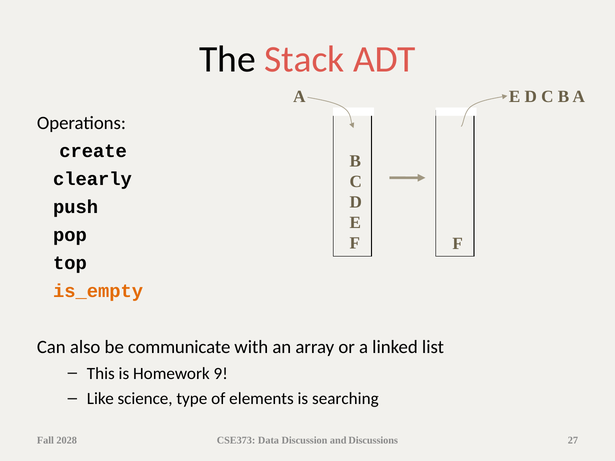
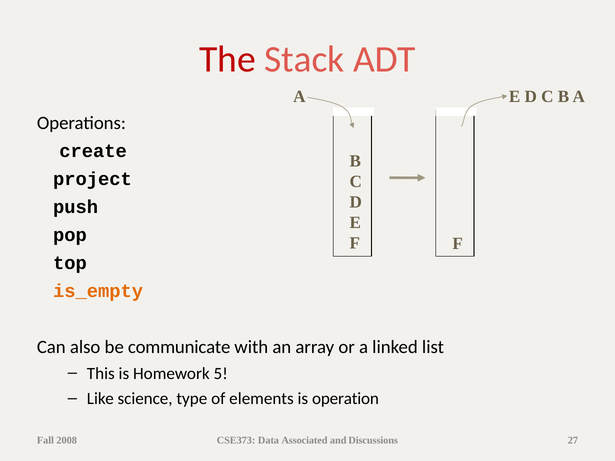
The colour: black -> red (227, 60)
clearly: clearly -> project (92, 179)
9: 9 -> 5 (221, 374)
searching: searching -> operation (345, 399)
2028: 2028 -> 2008 (67, 440)
Discussion: Discussion -> Associated (305, 440)
